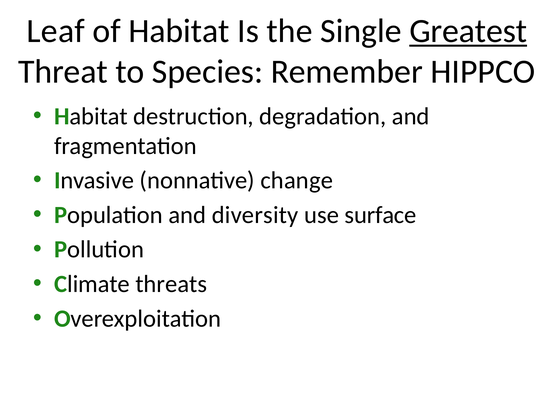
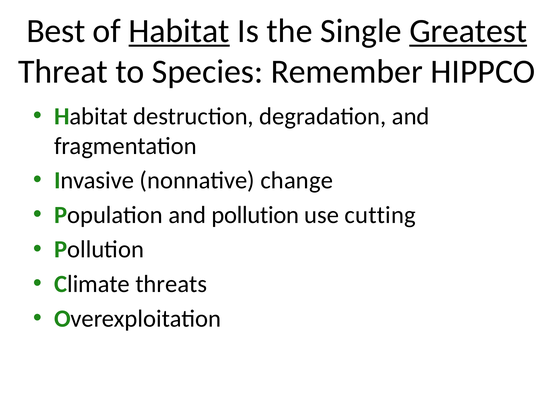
Leaf: Leaf -> Best (56, 31)
Habitat underline: none -> present (179, 31)
and diversity: diversity -> pollution (255, 215)
surface: surface -> cutting (380, 215)
